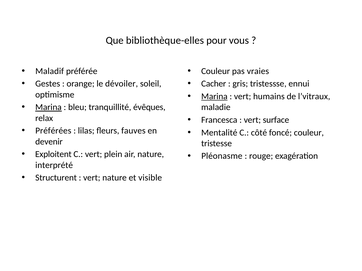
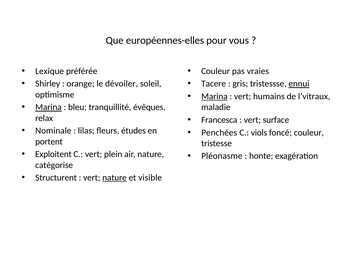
bibliothèque-elles: bibliothèque-elles -> européennes-elles (165, 41)
Maladif: Maladif -> Lexique (50, 71)
Gestes: Gestes -> Shirley (48, 84)
Cacher: Cacher -> Tacere (214, 84)
ennui underline: none -> present (299, 84)
Préférées: Préférées -> Nominale (53, 131)
fauves: fauves -> études (133, 131)
Mentalité: Mentalité -> Penchées (219, 133)
côté: côté -> viols (259, 133)
devenir: devenir -> portent (49, 142)
rouge: rouge -> honte (261, 156)
interprété: interprété -> catégorise (54, 165)
nature underline: none -> present (115, 178)
